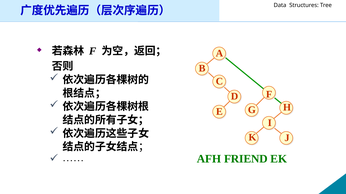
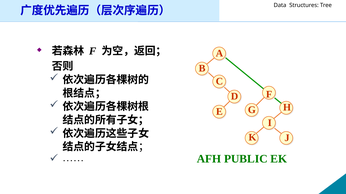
FRIEND: FRIEND -> PUBLIC (246, 159)
